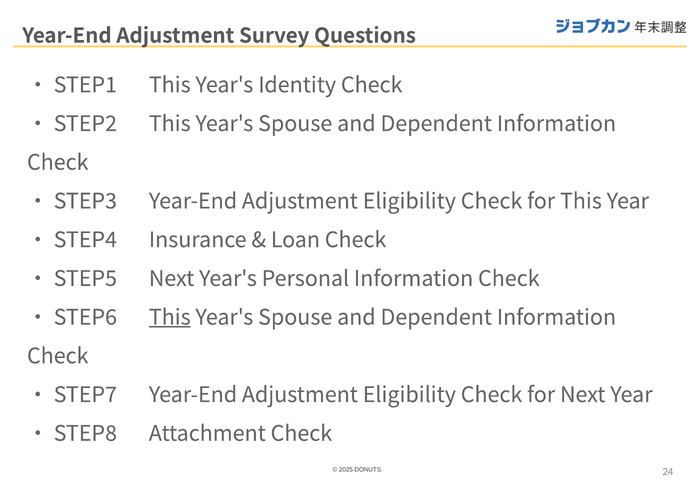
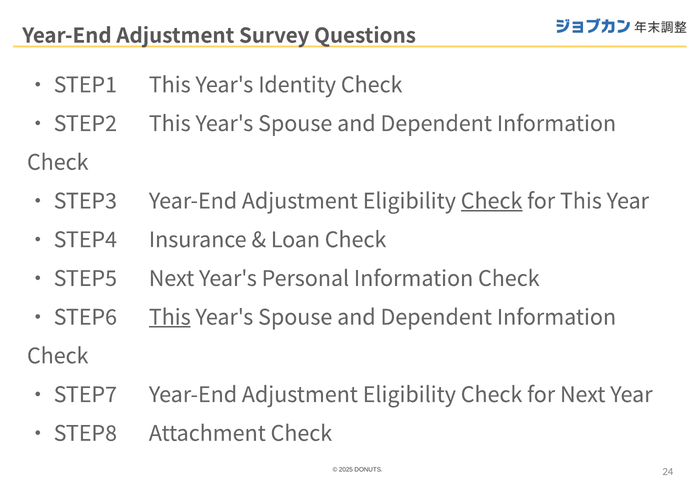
Check underline: none -> present (492, 201)
